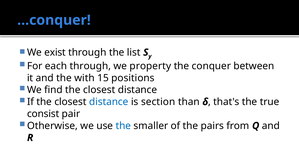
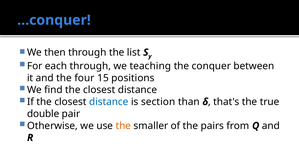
exist: exist -> then (55, 52)
property: property -> teaching (150, 66)
with: with -> four (84, 78)
consist: consist -> double (43, 114)
the colour: blue -> orange (123, 126)
